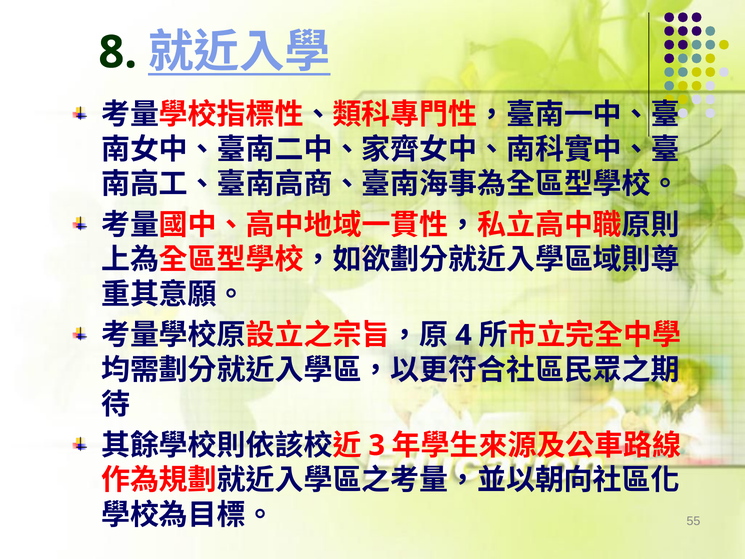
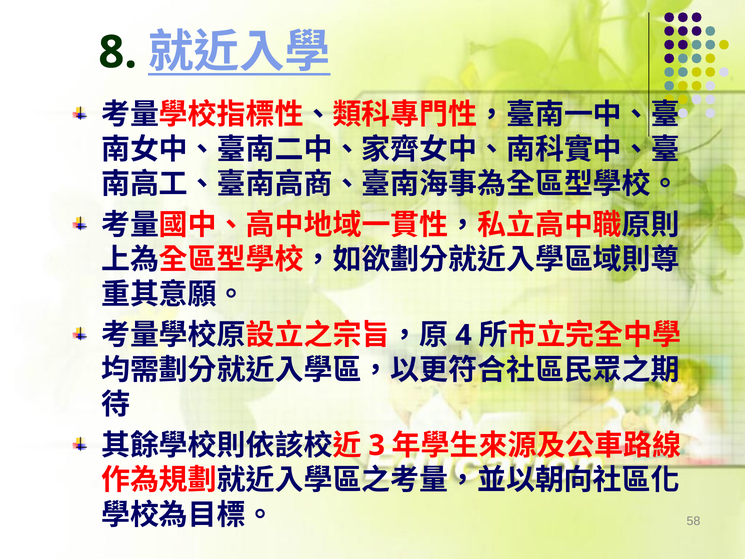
55: 55 -> 58 (693, 521)
